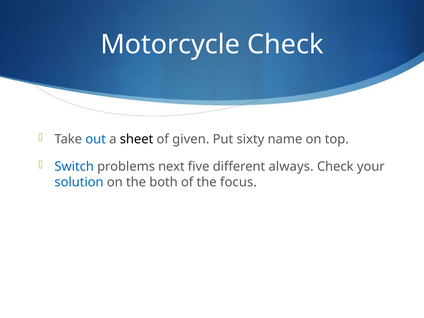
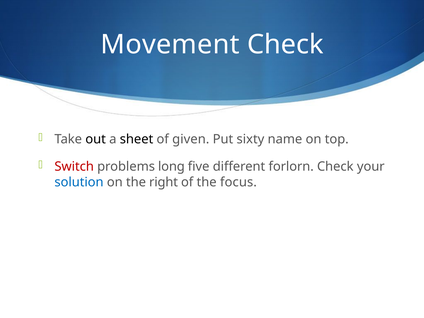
Motorcycle: Motorcycle -> Movement (170, 44)
out colour: blue -> black (96, 139)
Switch colour: blue -> red (74, 167)
next: next -> long (171, 167)
always: always -> forlorn (291, 167)
both: both -> right (164, 182)
